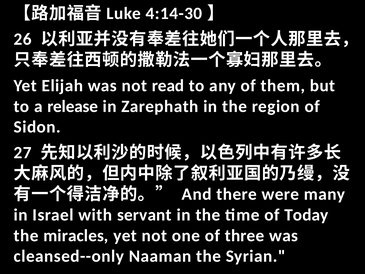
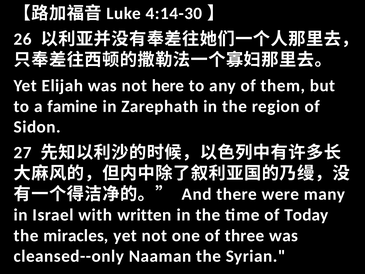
read: read -> here (168, 86)
release: release -> famine (73, 106)
servant: servant -> written (144, 215)
